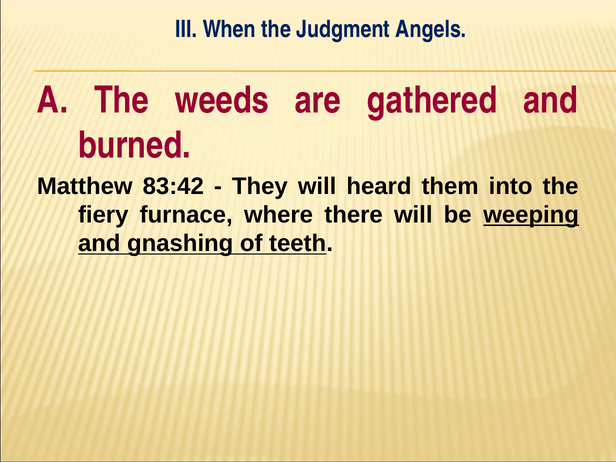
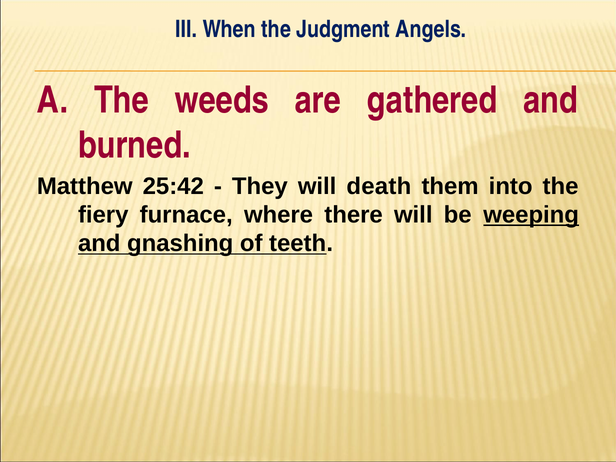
83:42: 83:42 -> 25:42 (173, 186)
heard: heard -> death (379, 186)
